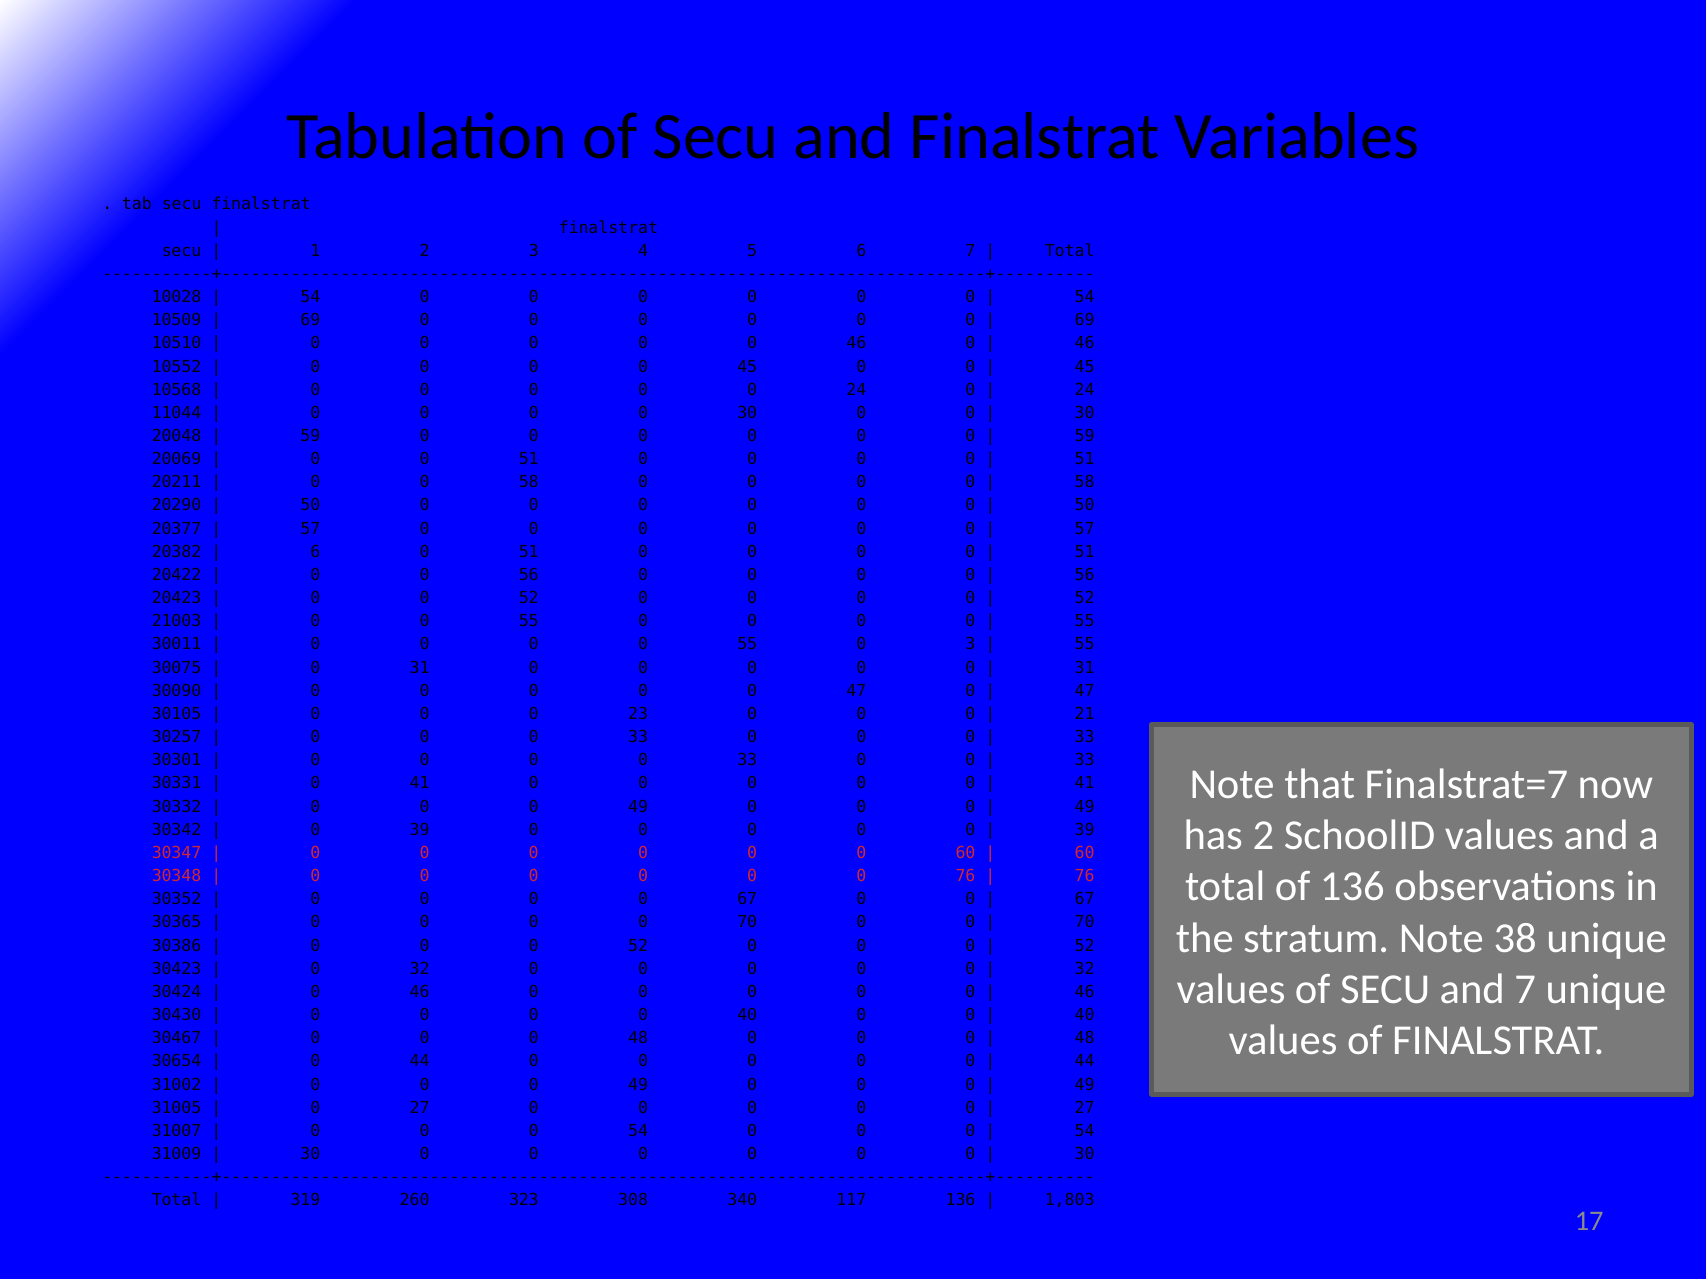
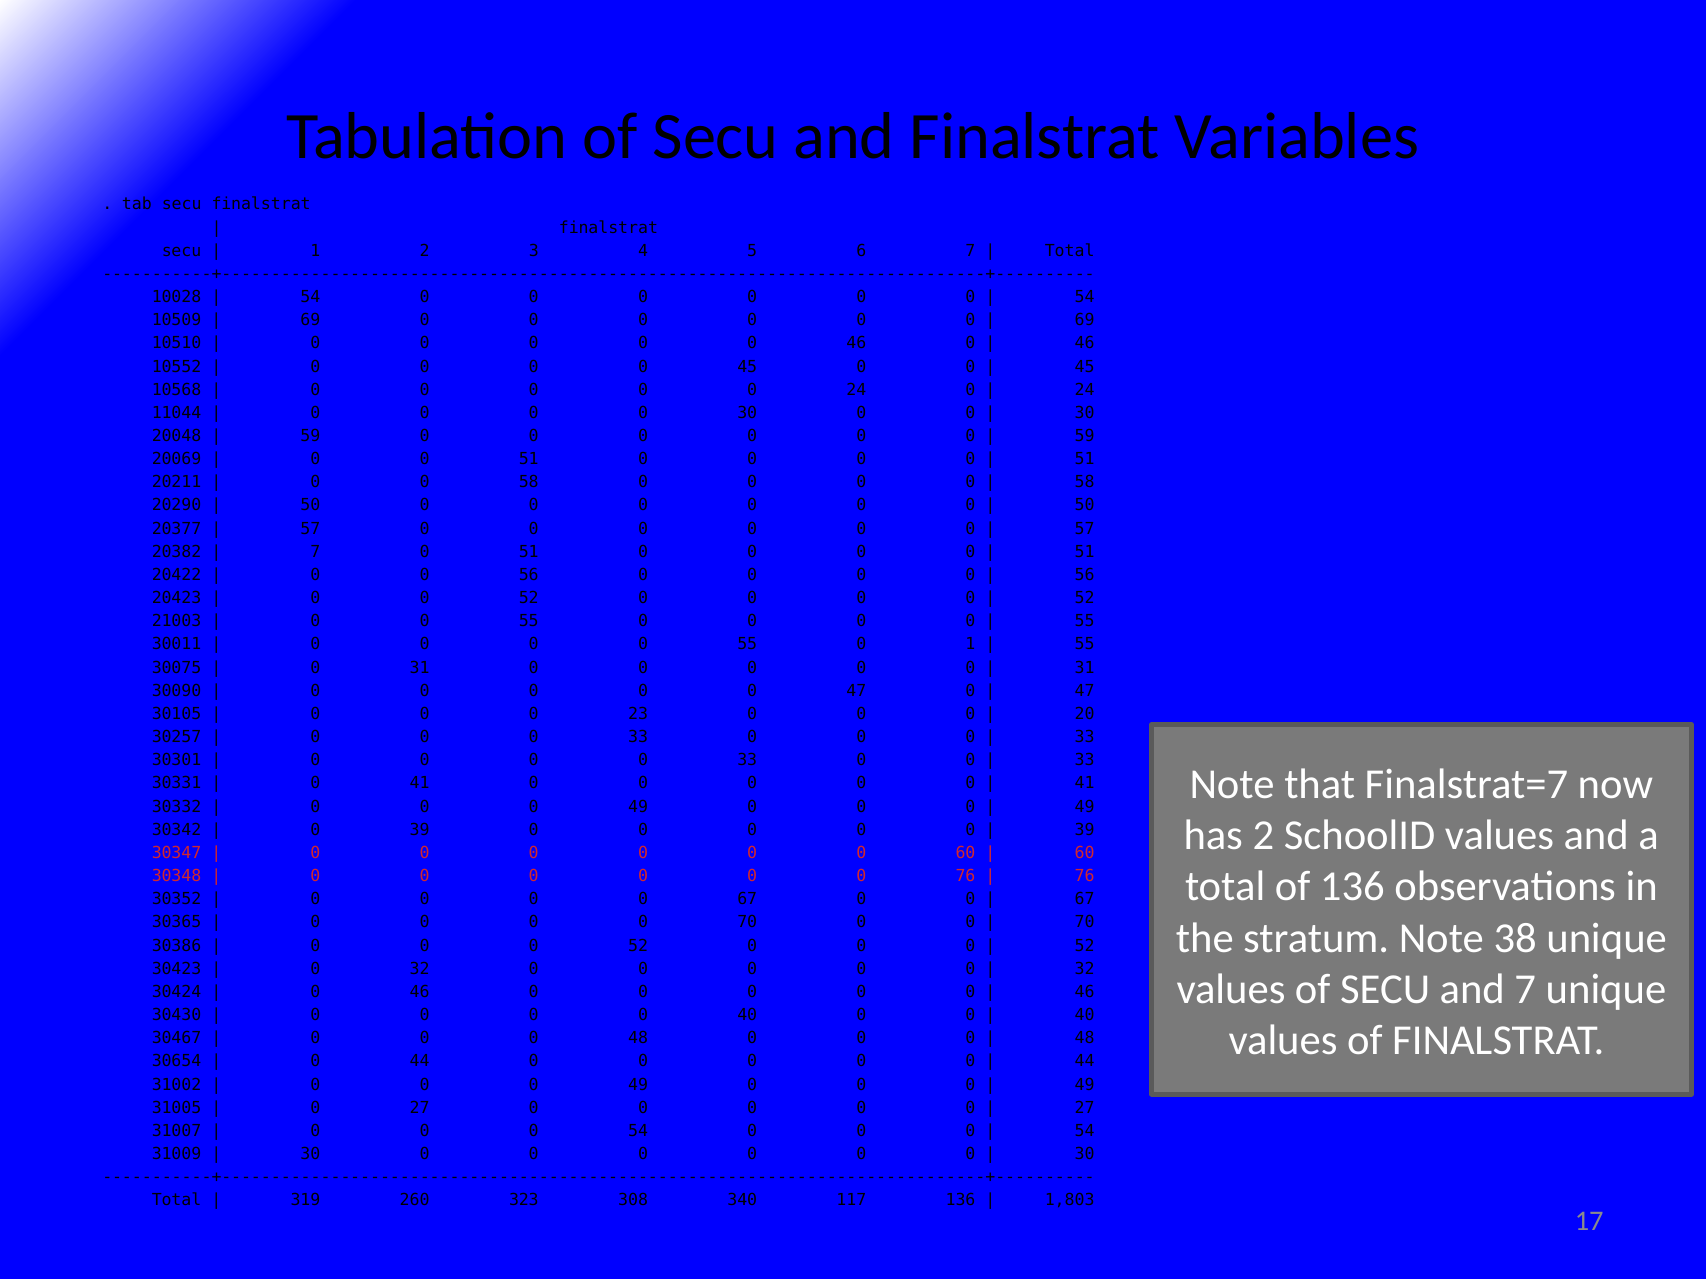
6: 6 -> 7 (315, 552)
0 3: 3 -> 1 (970, 645)
21: 21 -> 20 (1085, 714)
